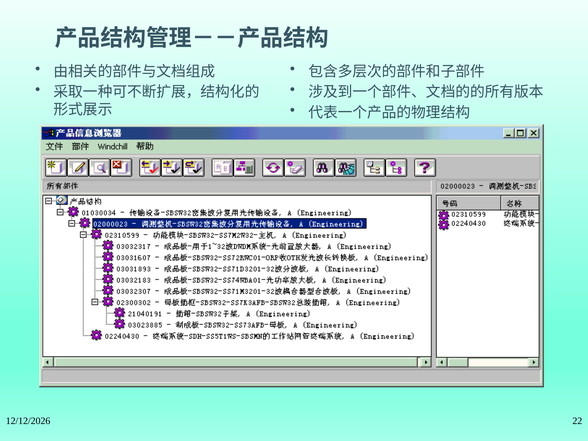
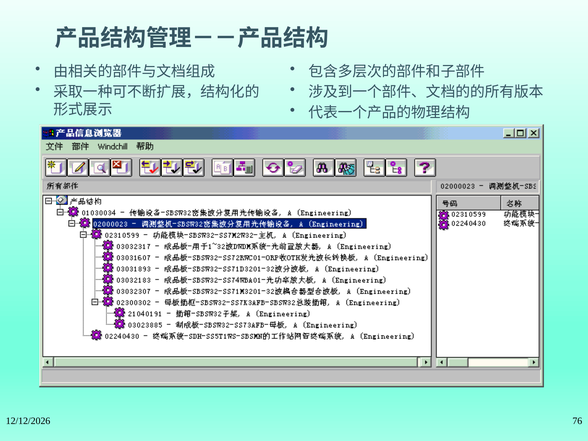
22: 22 -> 76 (577, 421)
